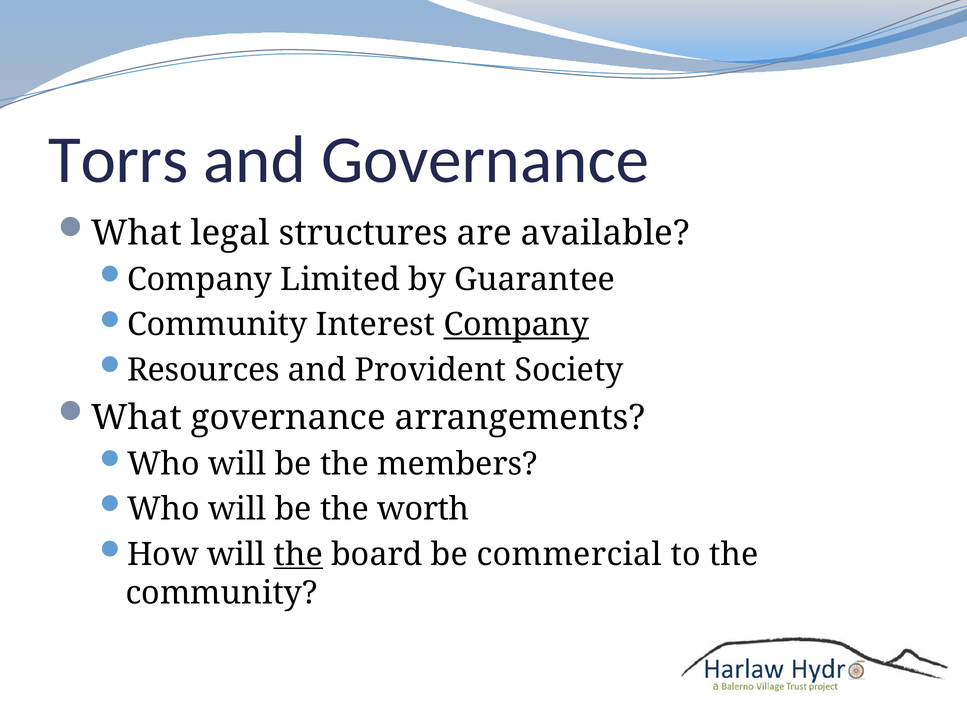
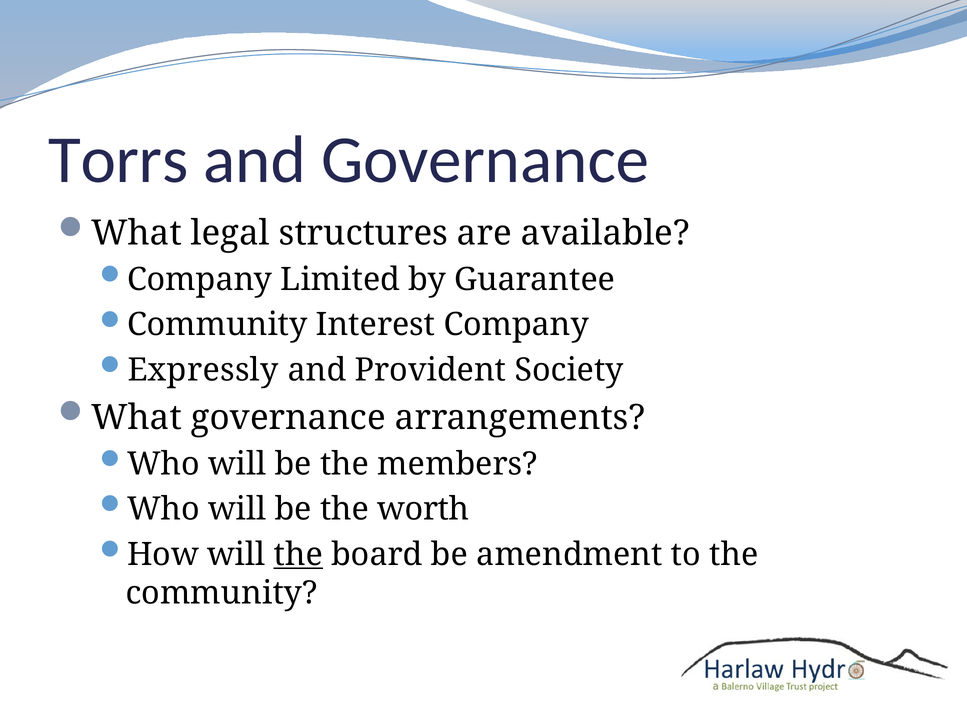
Company underline: present -> none (516, 324)
Resources: Resources -> Expressly (203, 370)
commercial: commercial -> amendment (569, 554)
